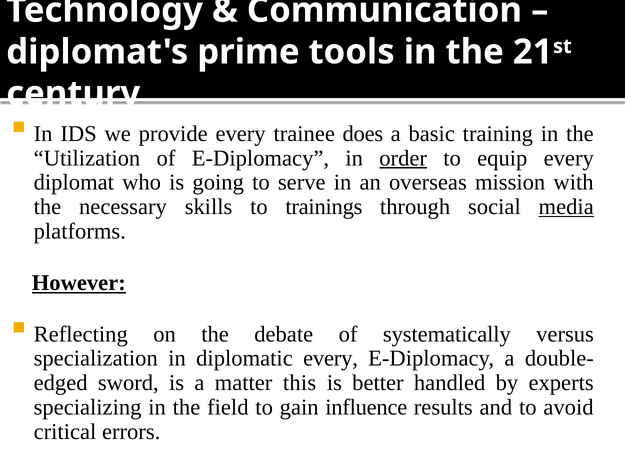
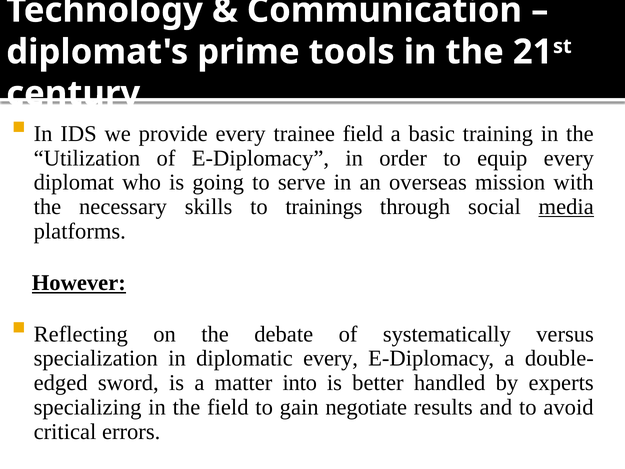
trainee does: does -> field (363, 134)
order underline: present -> none (403, 158)
this: this -> into (300, 383)
influence: influence -> negotiate (366, 407)
